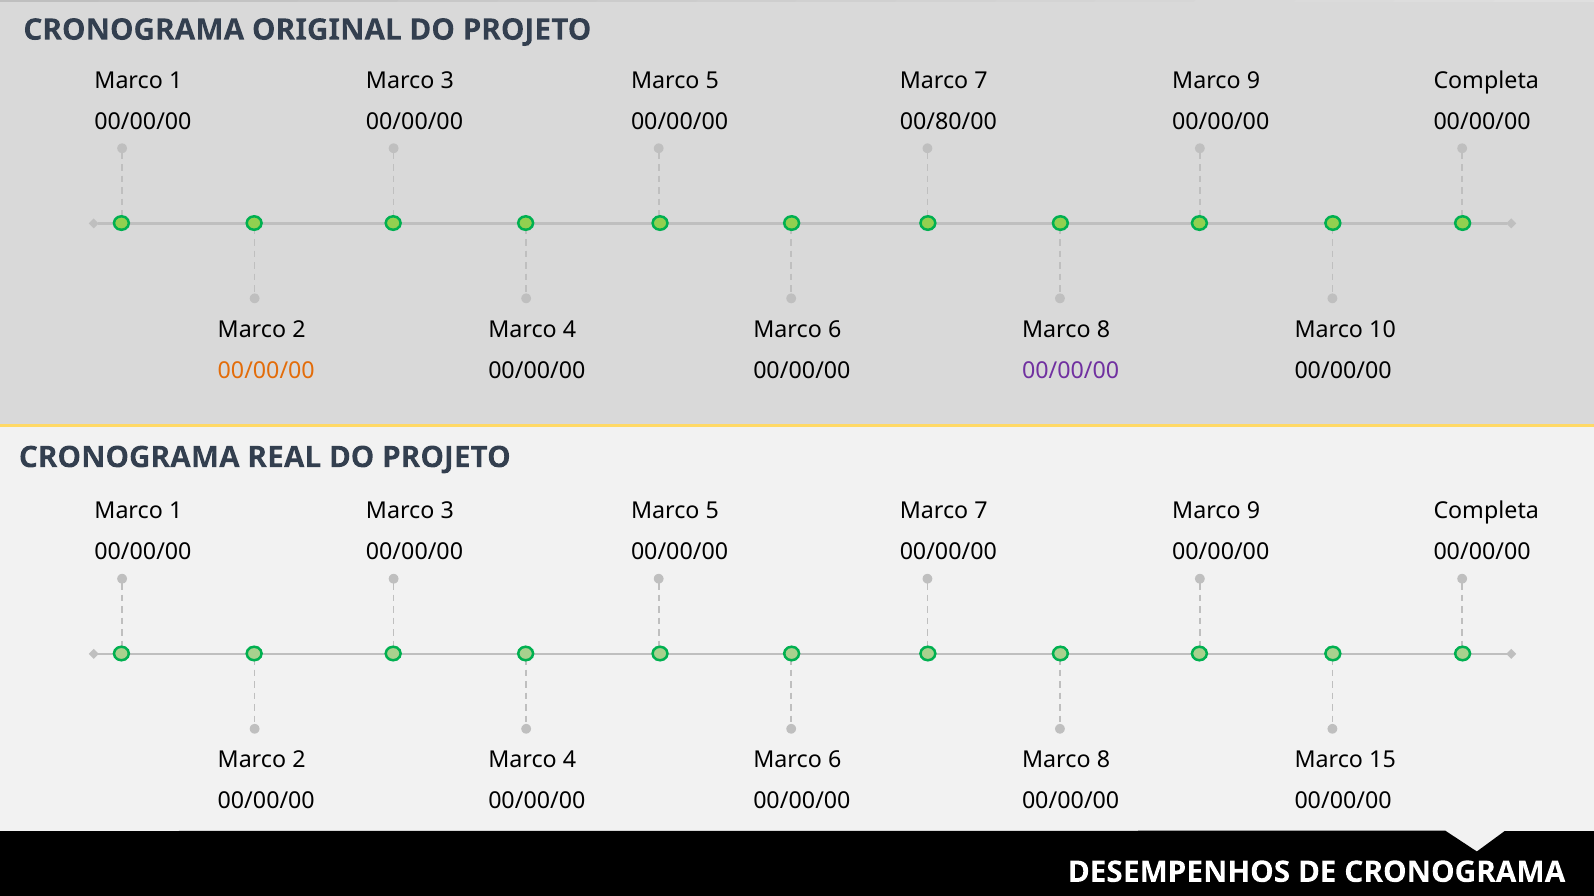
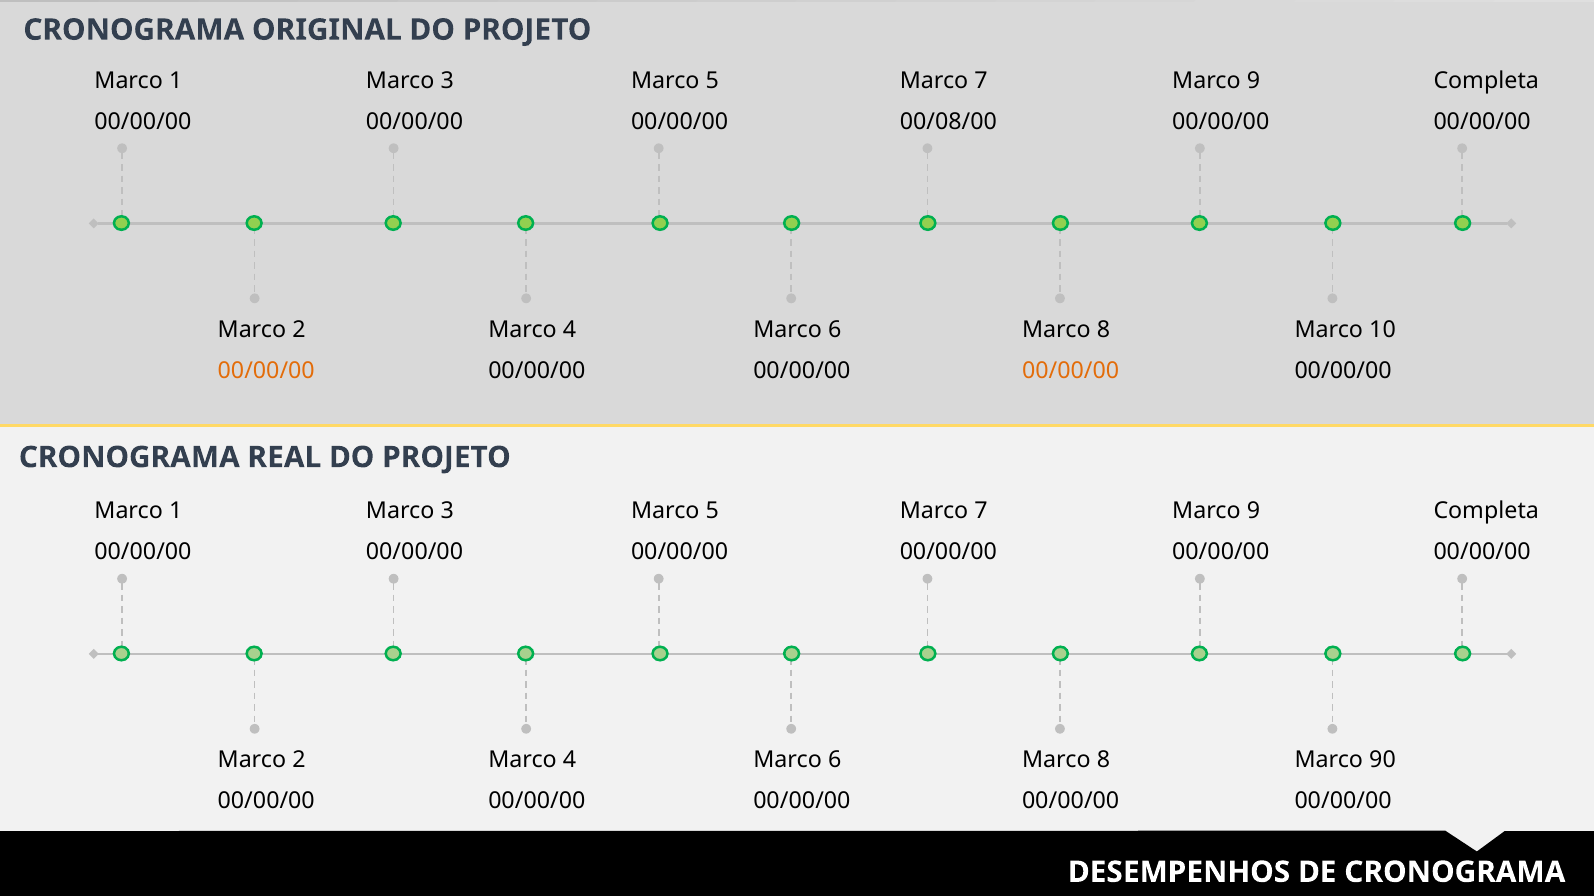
00/80/00: 00/80/00 -> 00/08/00 (948, 122)
00/00/00 colour: purple -> orange (1071, 371)
15: 15 -> 90 (1383, 761)
